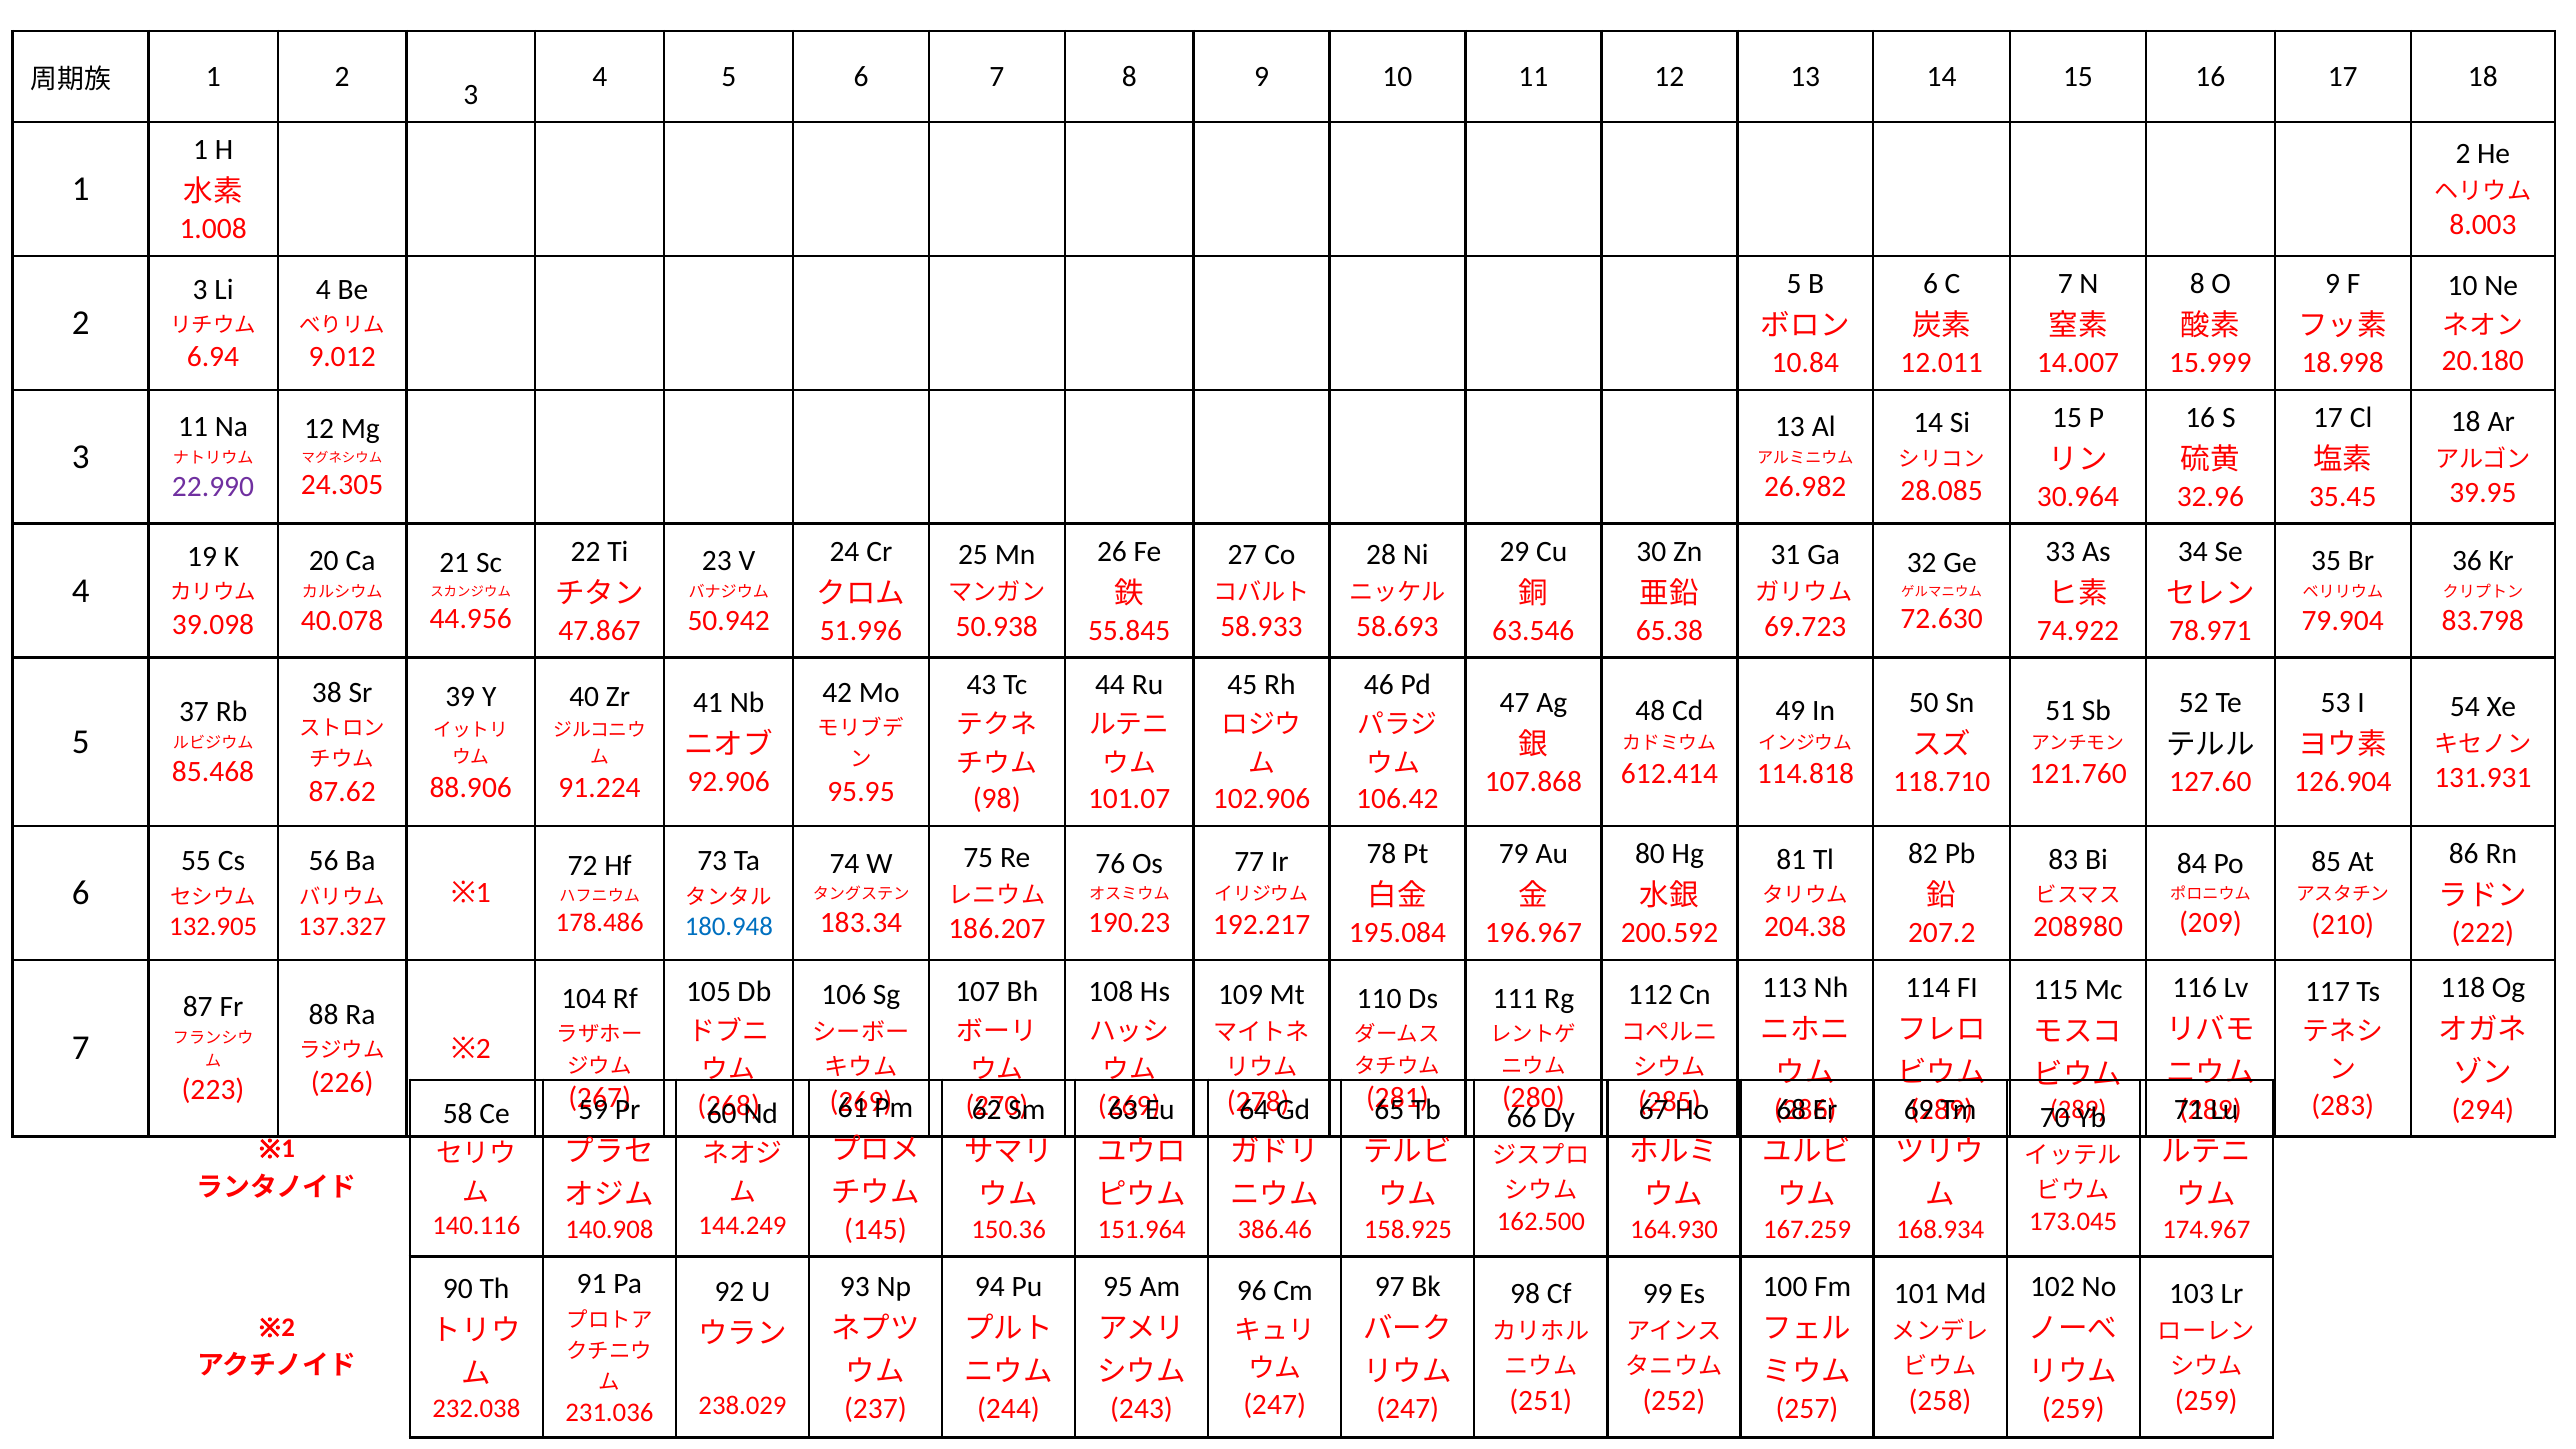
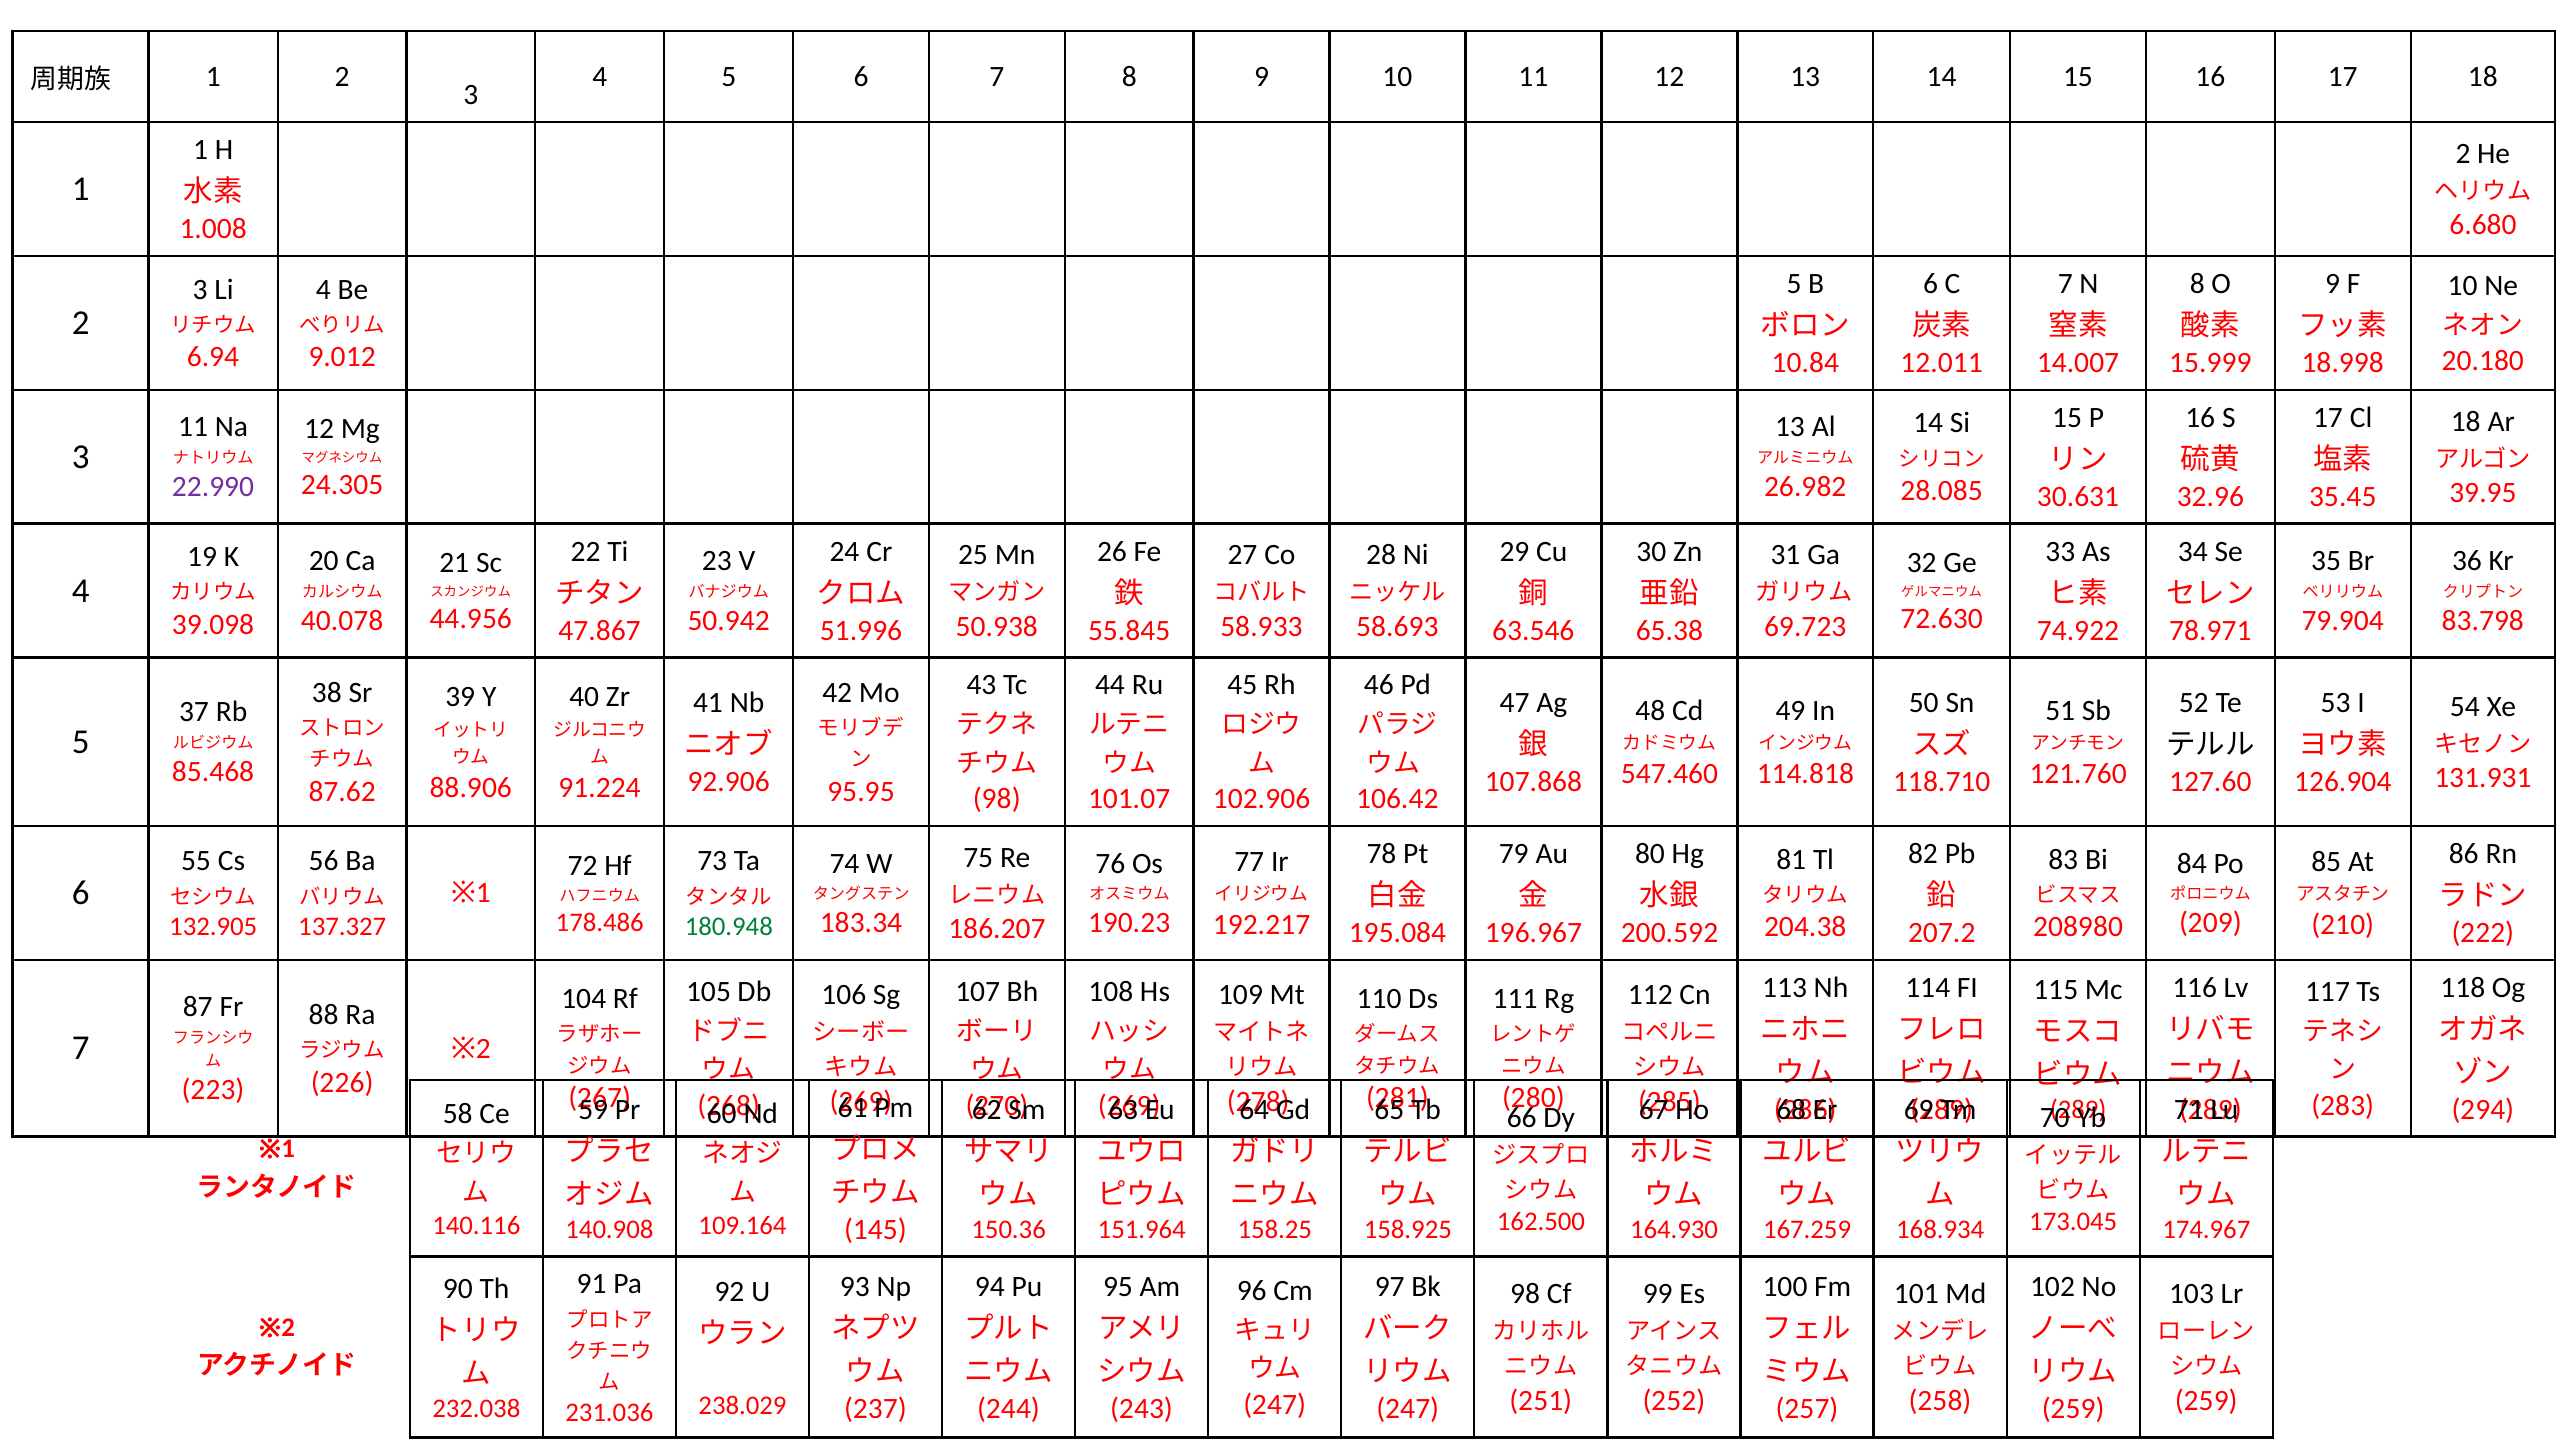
8.003: 8.003 -> 6.680 (2483, 225)
30.964: 30.964 -> 30.631 (2078, 497)
612.414: 612.414 -> 547.460 (1670, 774)
180.948 colour: blue -> green (729, 927)
144.249: 144.249 -> 109.164 (743, 1225)
386.46: 386.46 -> 158.25 (1275, 1229)
